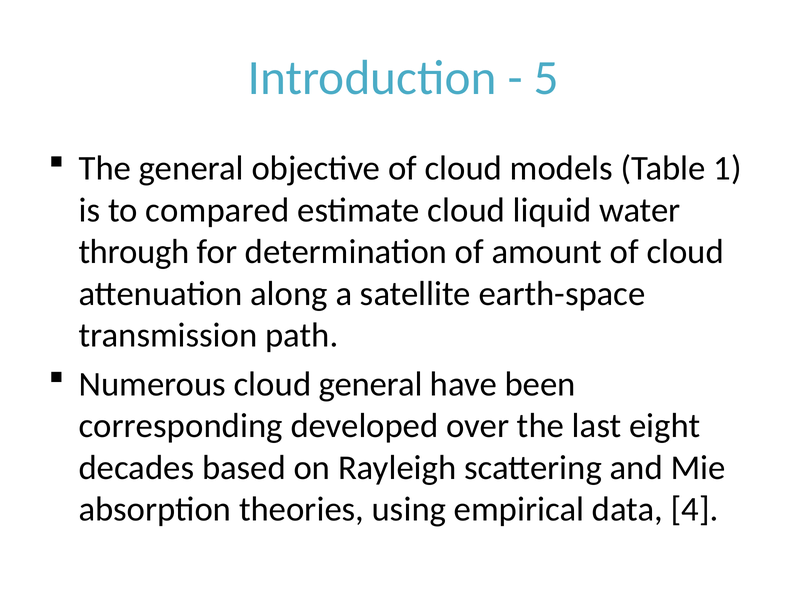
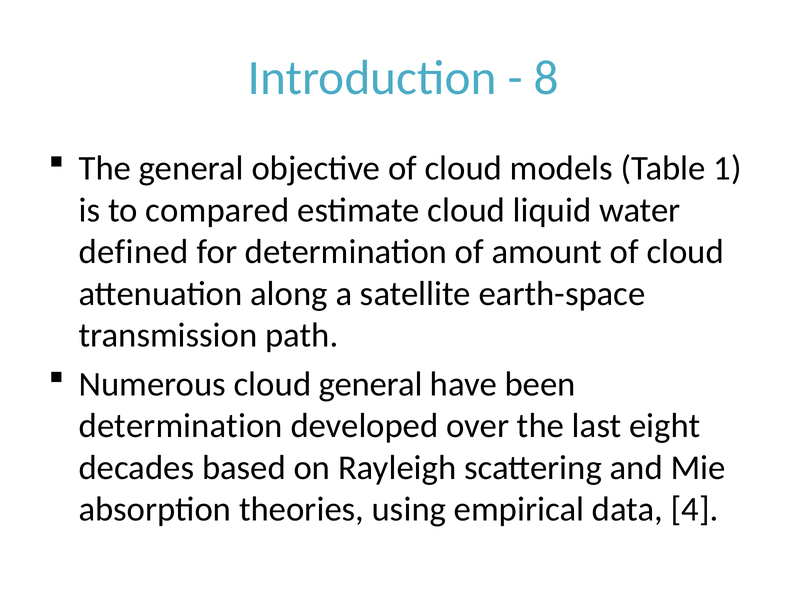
5: 5 -> 8 (546, 78)
through: through -> defined (134, 252)
corresponding: corresponding -> determination (181, 426)
